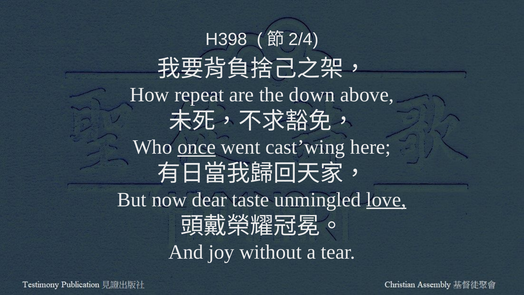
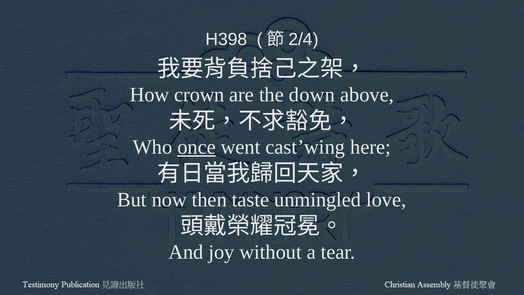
repeat: repeat -> crown (199, 95)
dear: dear -> then (209, 199)
love underline: present -> none (386, 199)
